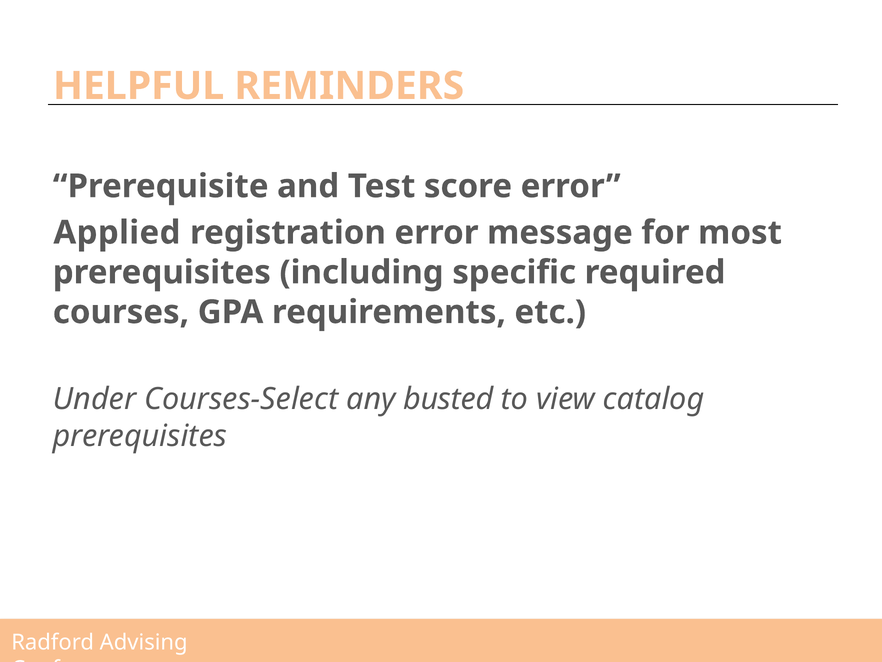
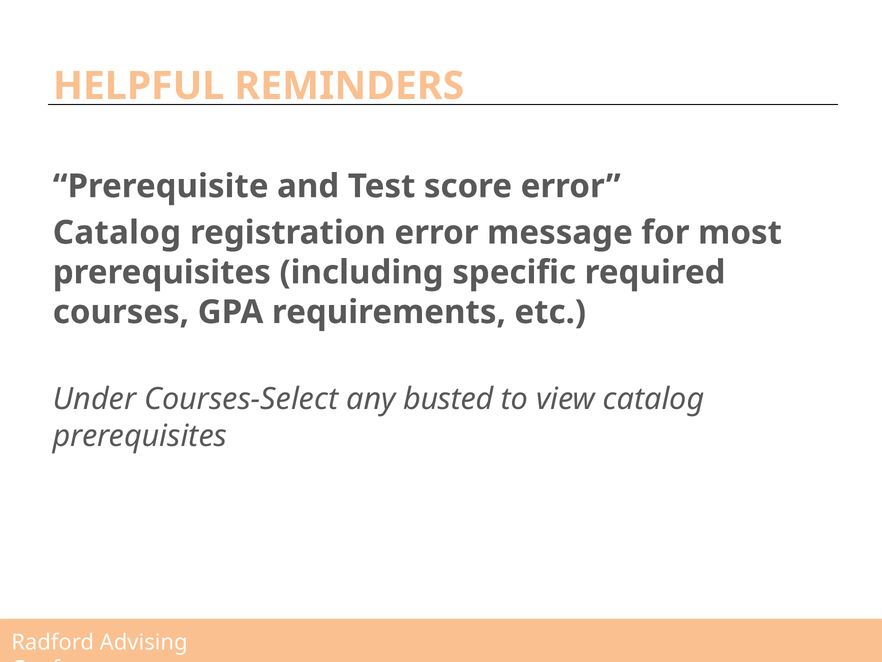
Applied: Applied -> Catalog (117, 232)
